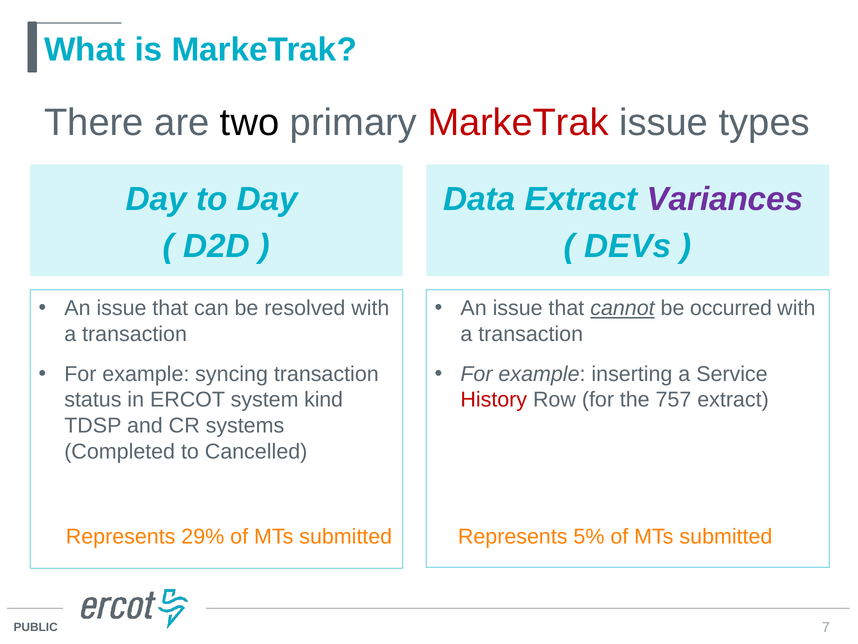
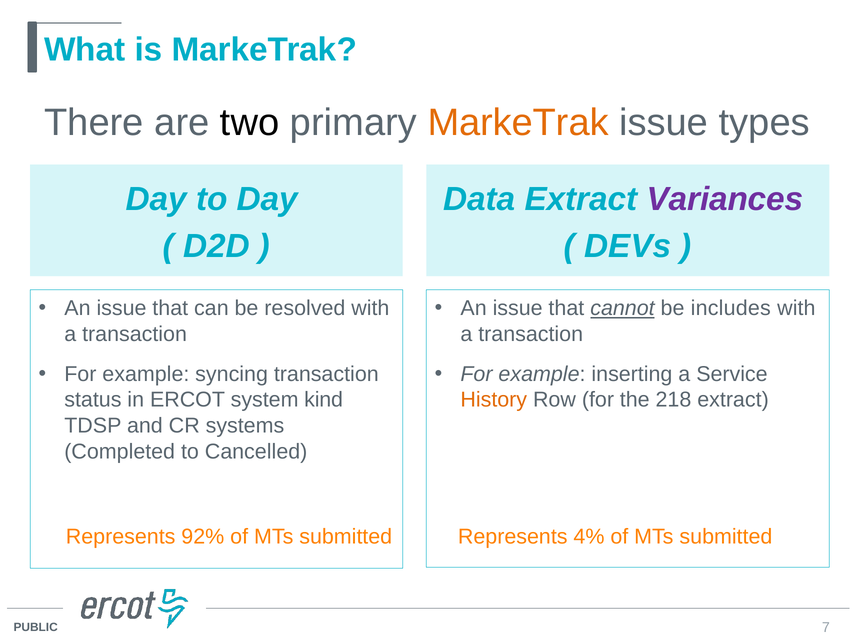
MarkeTrak colour: red -> orange (518, 123)
occurred: occurred -> includes (731, 308)
History colour: red -> orange (494, 400)
757: 757 -> 218 (673, 400)
29%: 29% -> 92% (203, 536)
5%: 5% -> 4% (589, 536)
